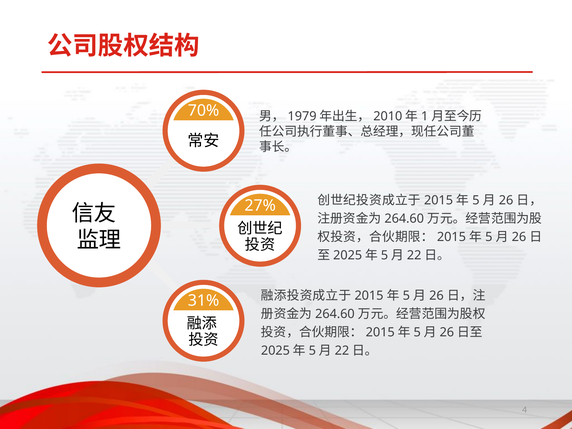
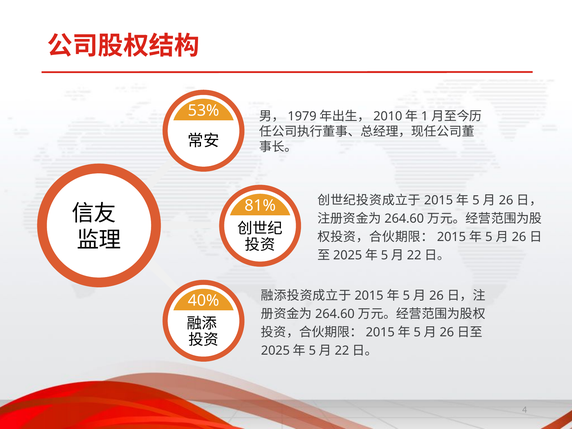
70%: 70% -> 53% (204, 111)
27%: 27% -> 81% (260, 206)
31%: 31% -> 40% (204, 301)
